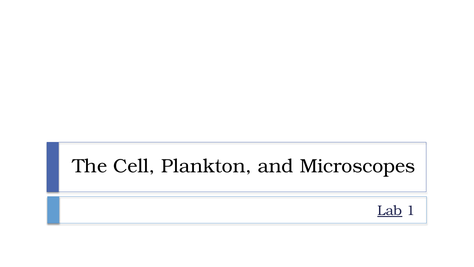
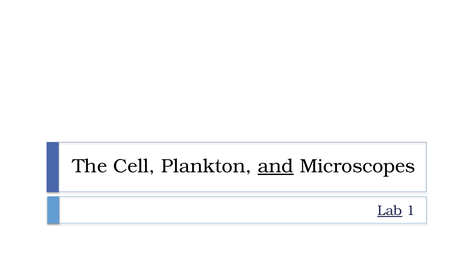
and underline: none -> present (276, 166)
